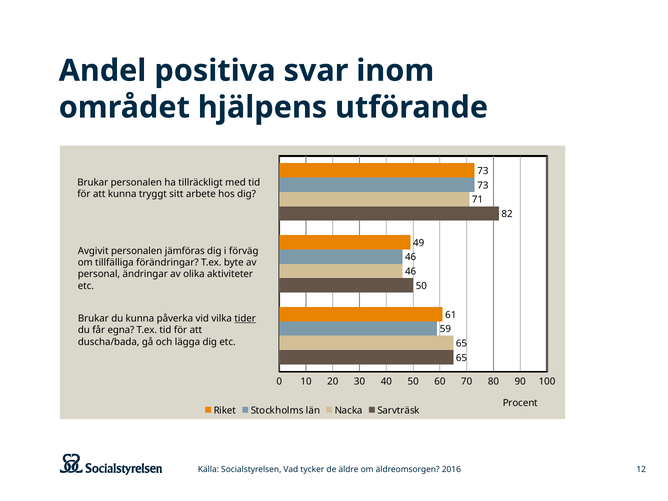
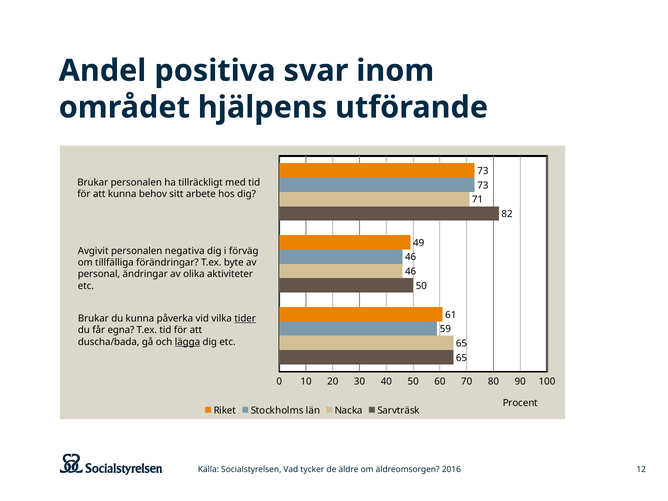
tryggt: tryggt -> behov (153, 194)
jämföras: jämföras -> negativa (185, 251)
lägga underline: none -> present (187, 342)
